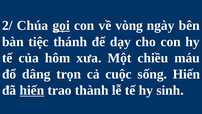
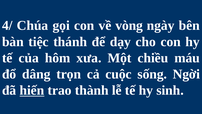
2/: 2/ -> 4/ (7, 25)
gọi underline: present -> none (61, 25)
sống Hiến: Hiến -> Ngời (186, 74)
